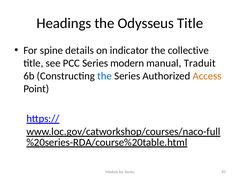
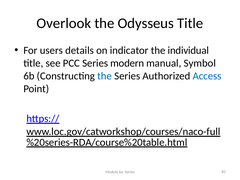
Headings: Headings -> Overlook (64, 23)
spine: spine -> users (51, 50)
collective: collective -> individual (188, 50)
Traduit: Traduit -> Symbol (200, 63)
Access colour: orange -> blue (207, 76)
